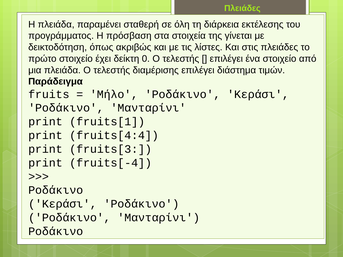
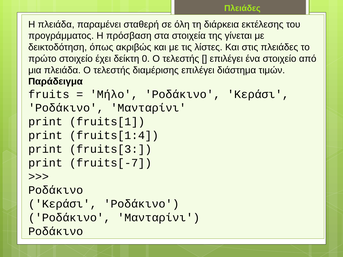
fruits[4:4: fruits[4:4 -> fruits[1:4 (114, 135)
fruits[-4: fruits[-4 -> fruits[-7 (111, 163)
